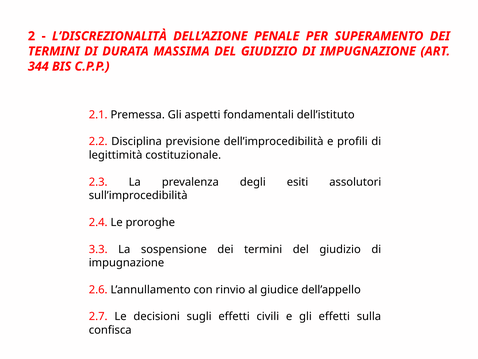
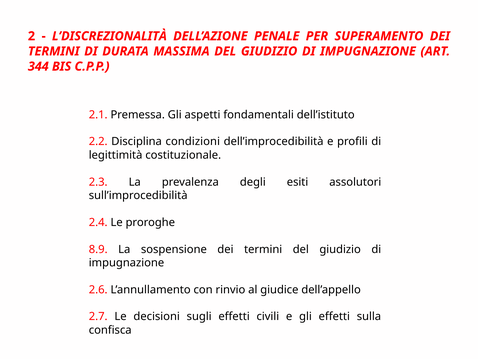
previsione: previsione -> condizioni (193, 141)
3.3: 3.3 -> 8.9 (98, 249)
